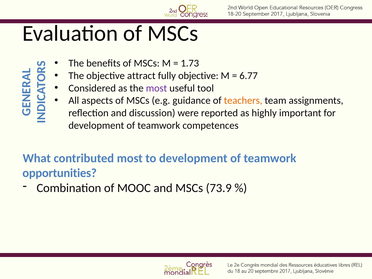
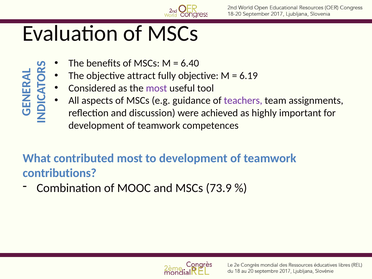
1.73: 1.73 -> 6.40 (190, 63)
6.77: 6.77 -> 6.19 (249, 76)
teachers colour: orange -> purple (243, 101)
reported: reported -> achieved (220, 113)
opportunities: opportunities -> contributions (60, 173)
